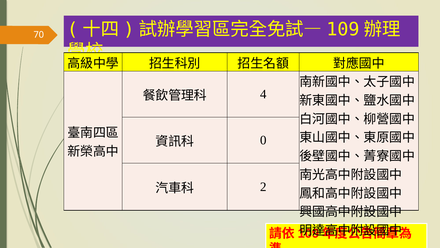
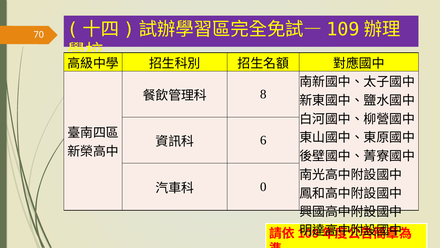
4: 4 -> 8 (263, 94)
0: 0 -> 6 (263, 140)
2: 2 -> 0 (263, 187)
